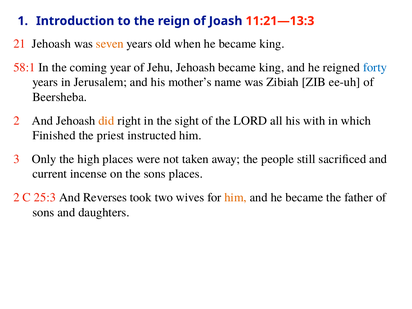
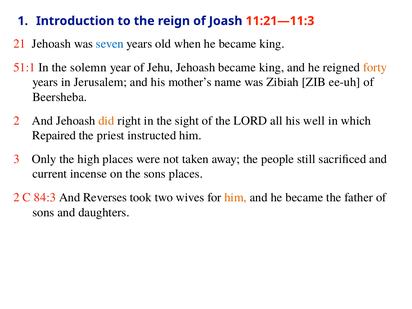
11:21—13:3: 11:21—13:3 -> 11:21—11:3 (280, 21)
seven colour: orange -> blue (110, 44)
58:1: 58:1 -> 51:1 (24, 67)
coming: coming -> solemn (88, 67)
forty colour: blue -> orange (375, 67)
with: with -> well (314, 121)
Finished: Finished -> Repaired (54, 135)
25:3: 25:3 -> 84:3 (45, 197)
